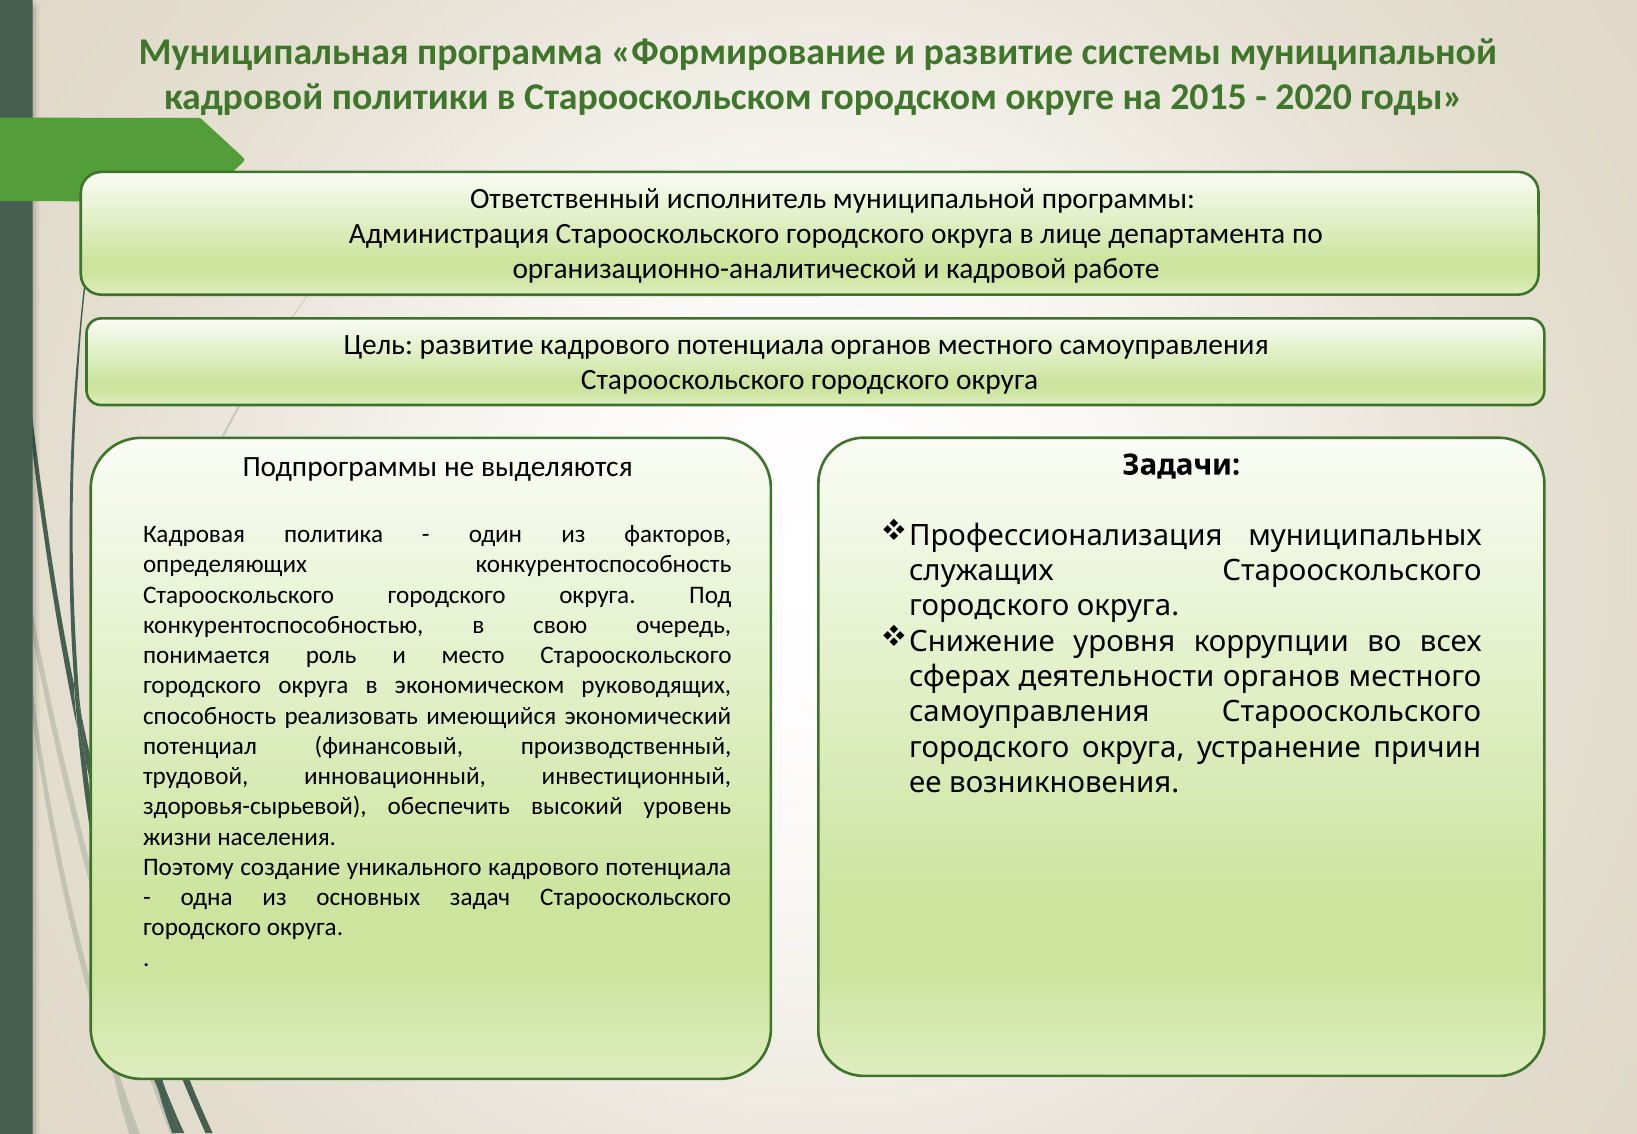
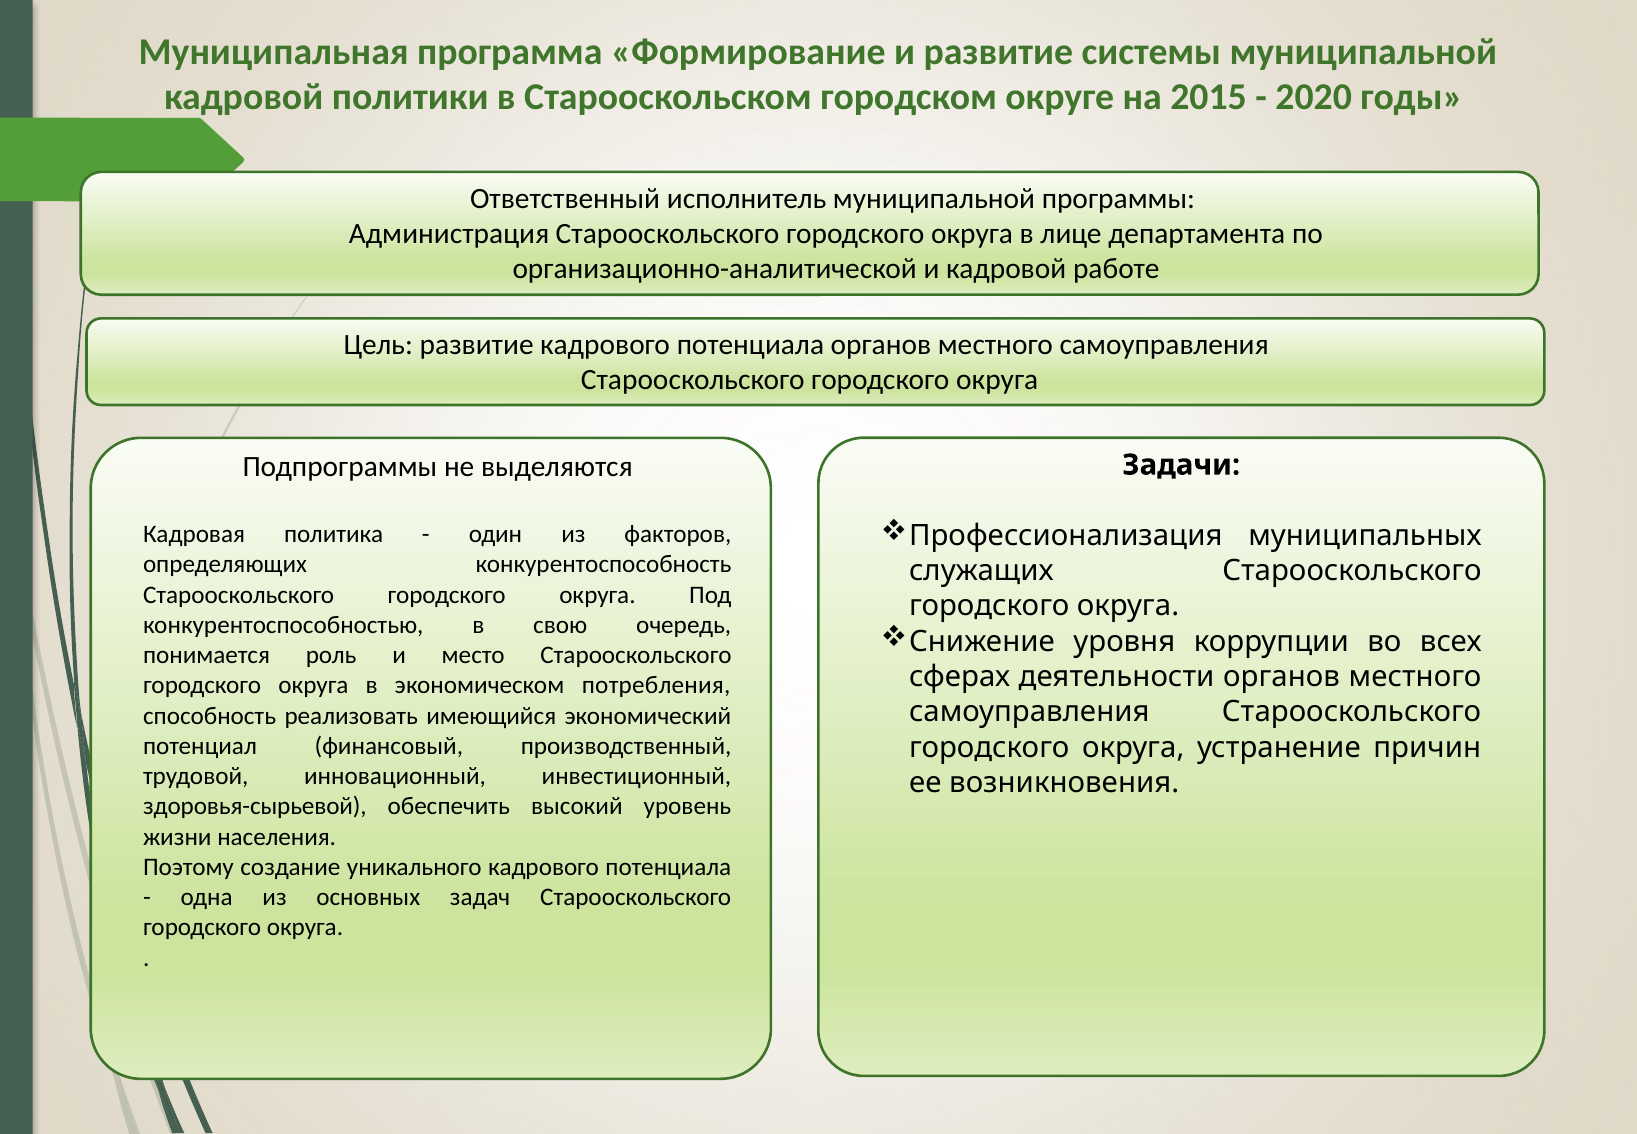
руководящих: руководящих -> потребления (656, 685)
